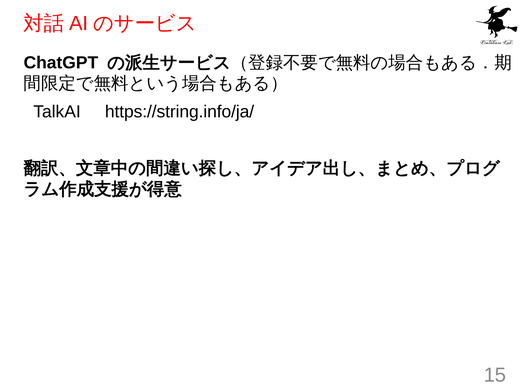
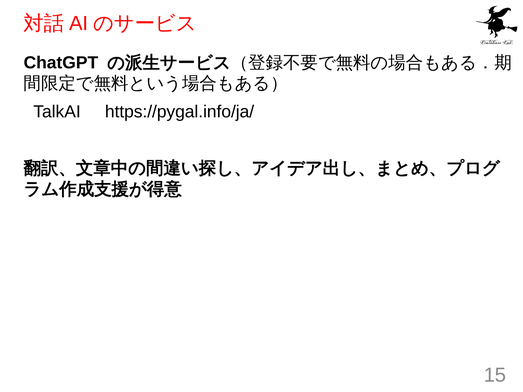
https://string.info/ja/: https://string.info/ja/ -> https://pygal.info/ja/ (180, 112)
